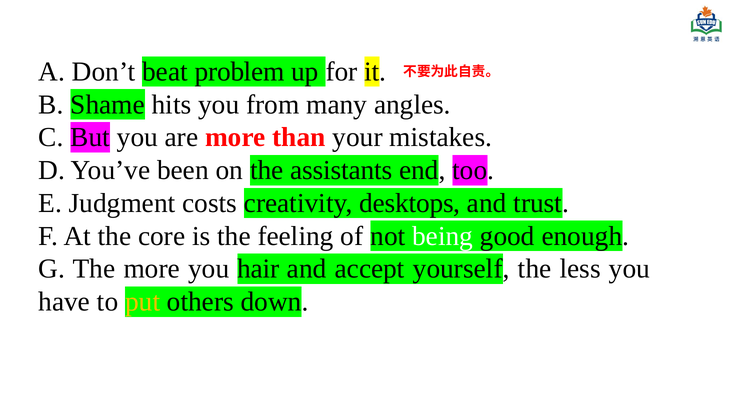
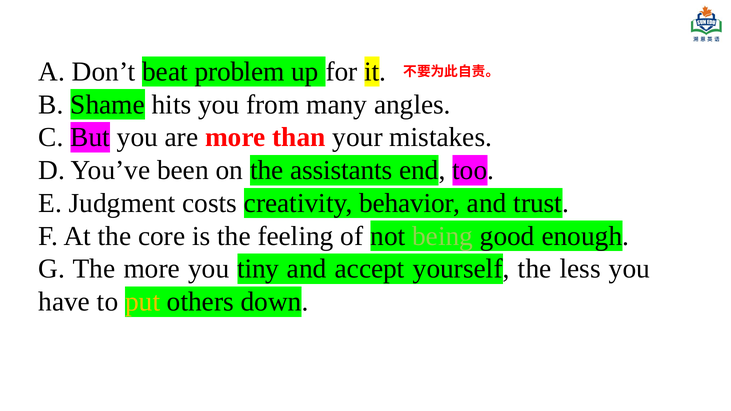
desktops: desktops -> behavior (410, 203)
being colour: white -> light green (443, 236)
hair: hair -> tiny (258, 269)
